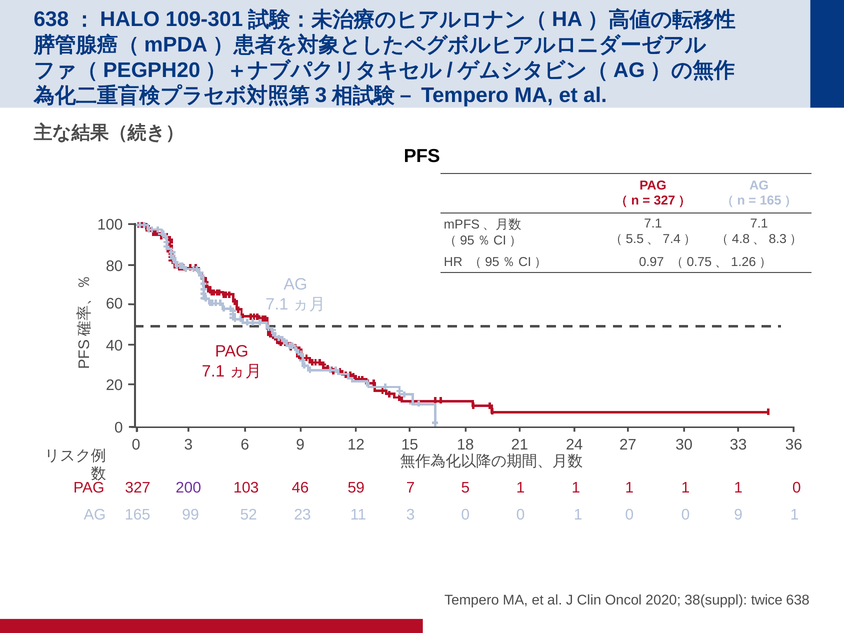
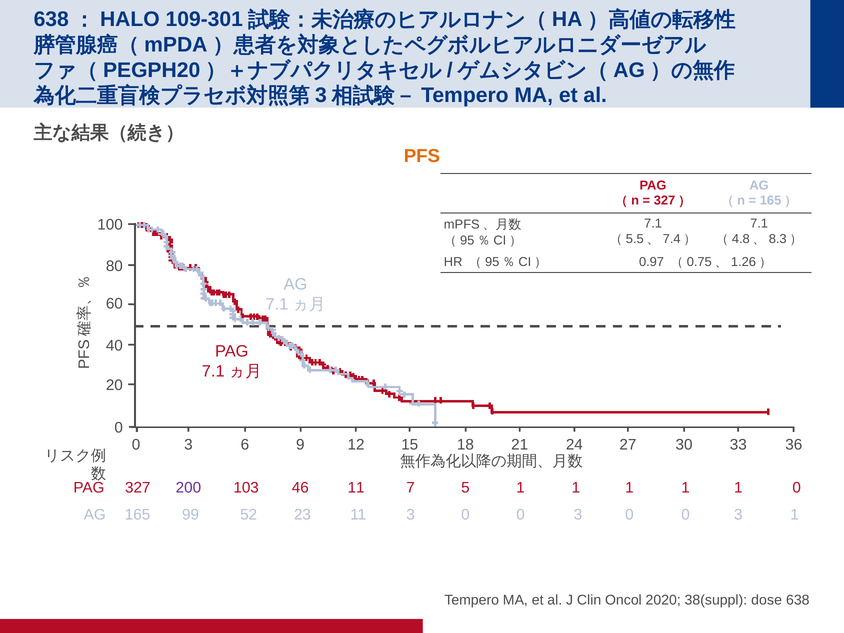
PFS colour: black -> orange (422, 156)
46 59: 59 -> 11 (356, 487)
1: 1 -> 3 (578, 515)
9: 9 -> 3 (738, 515)
twice: twice -> dose (767, 600)
